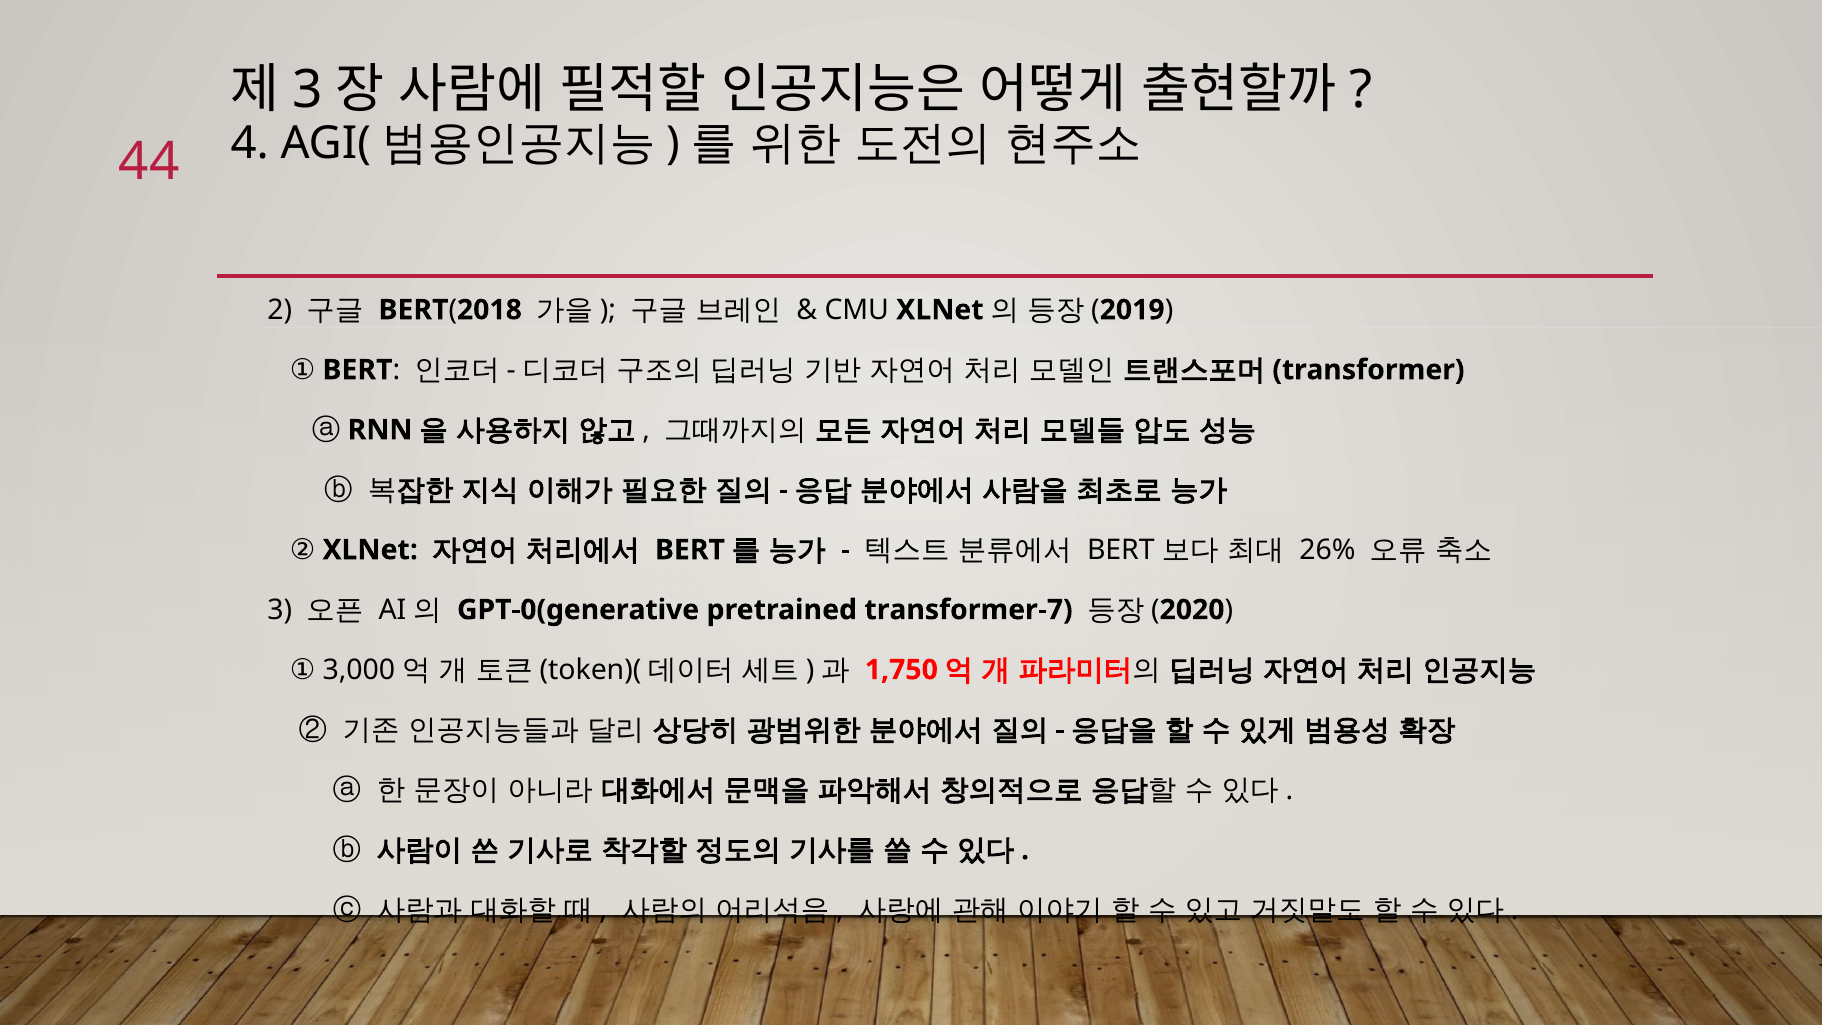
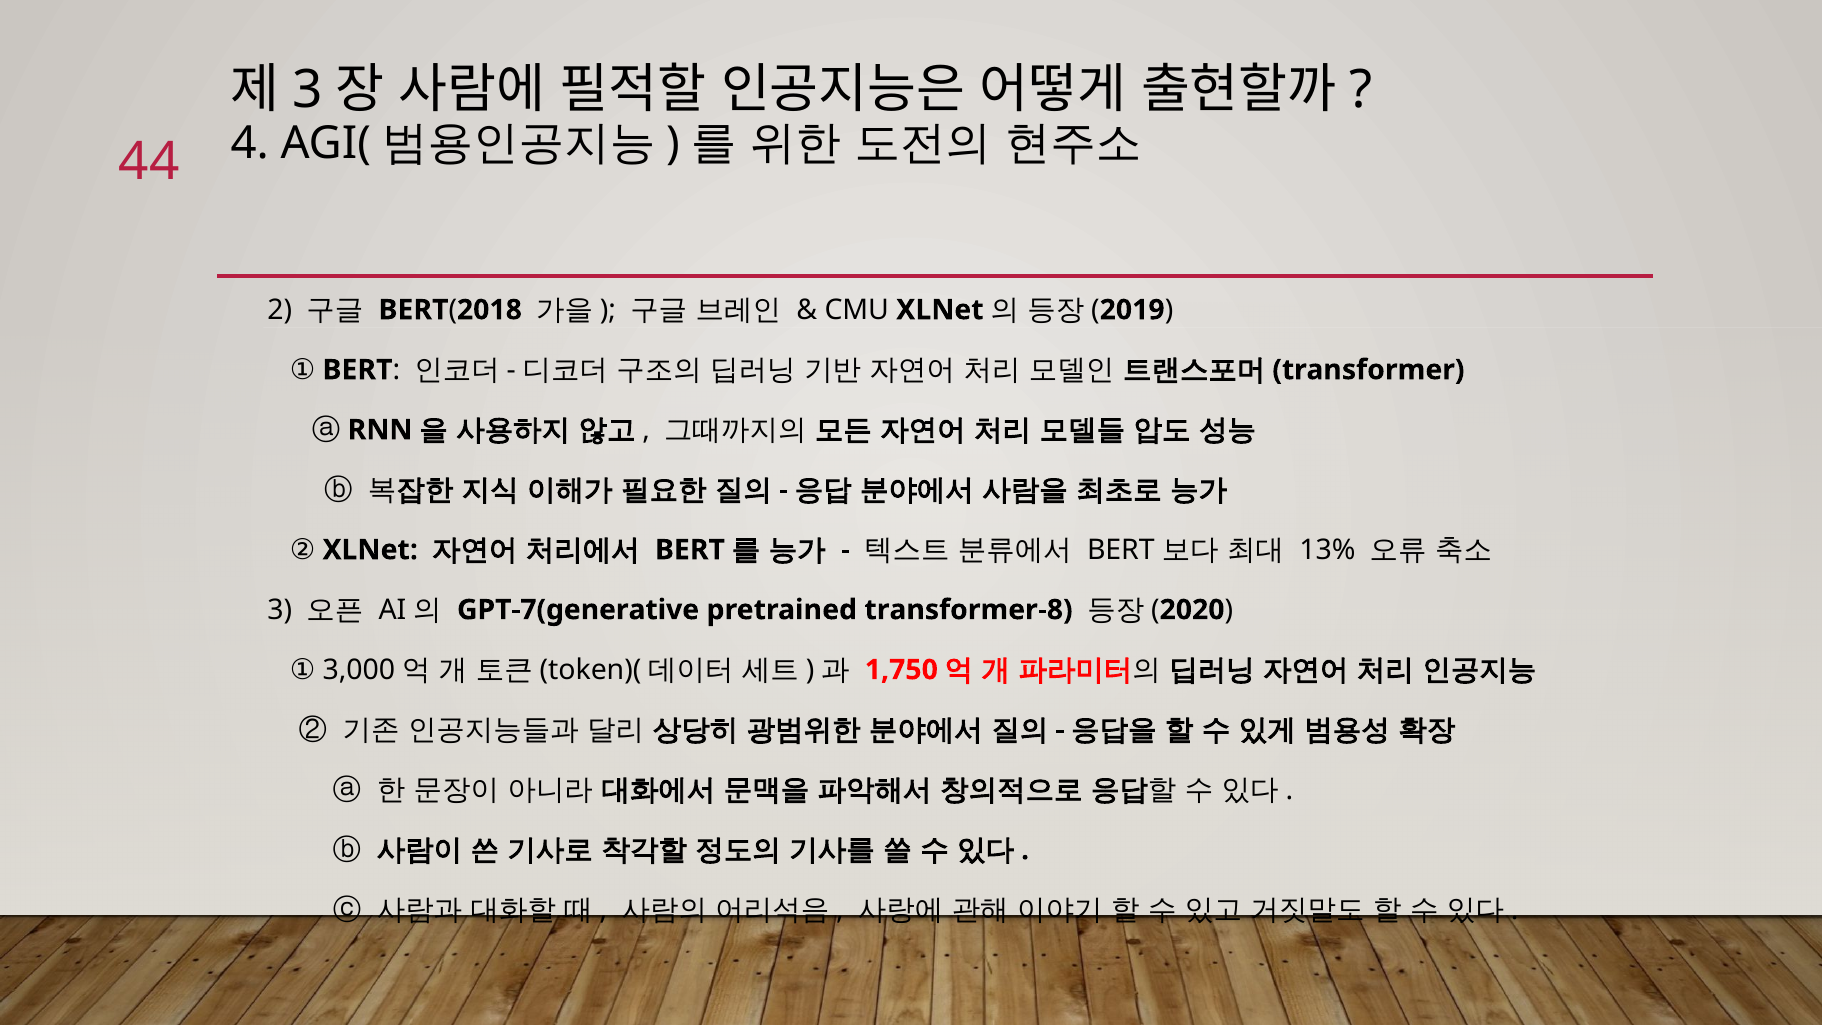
26%: 26% -> 13% (1327, 550)
GPT-0(generative: GPT-0(generative -> GPT-7(generative (578, 610)
transformer-7: transformer-7 -> transformer-8 (969, 610)
